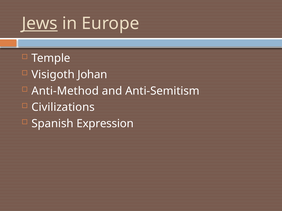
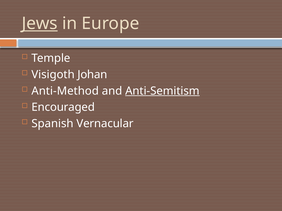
Anti-Semitism underline: none -> present (162, 91)
Civilizations: Civilizations -> Encouraged (63, 107)
Expression: Expression -> Vernacular (105, 124)
